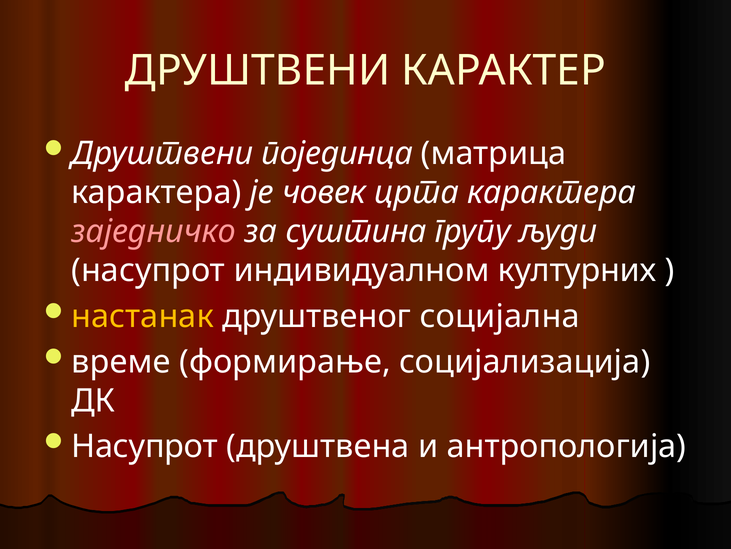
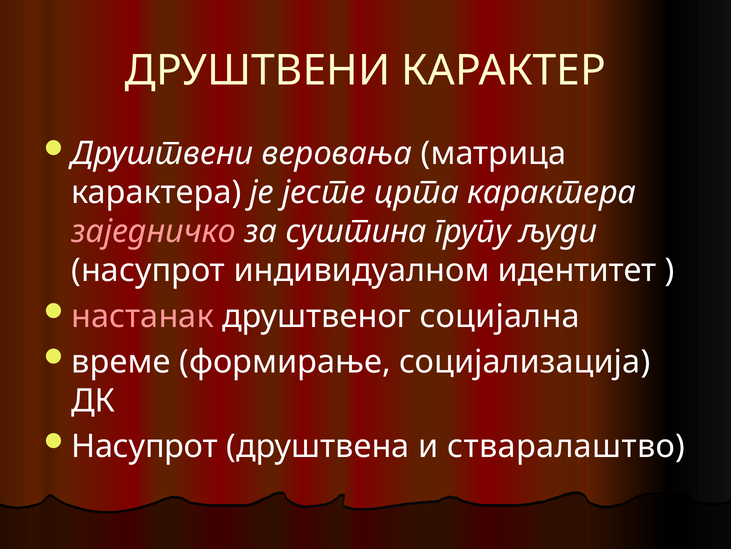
појединца: појединца -> веровања (337, 153)
човек: човек -> јесте (324, 192)
културних: културних -> идентитет (577, 270)
настанак colour: yellow -> pink (143, 316)
антропологија: антропологија -> стваралаштво (566, 446)
